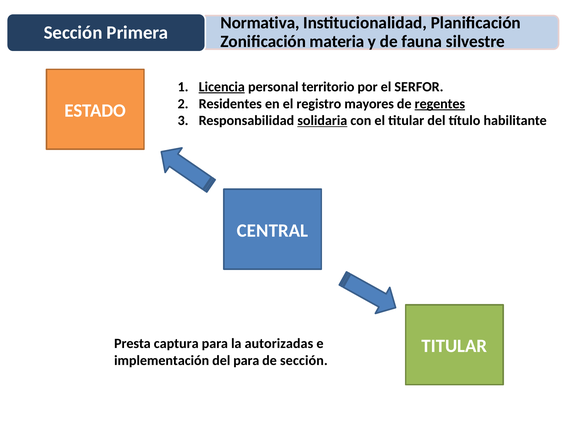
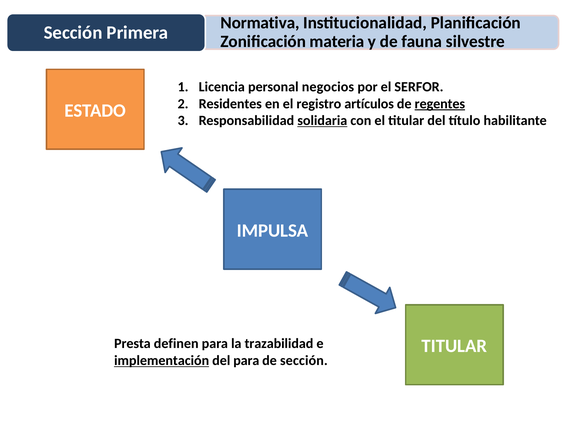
Licencia underline: present -> none (222, 87)
territorio: territorio -> negocios (328, 87)
mayores: mayores -> artículos (369, 104)
CENTRAL: CENTRAL -> IMPULSA (273, 230)
captura: captura -> definen (176, 343)
autorizadas: autorizadas -> trazabilidad (279, 343)
implementación underline: none -> present (162, 360)
